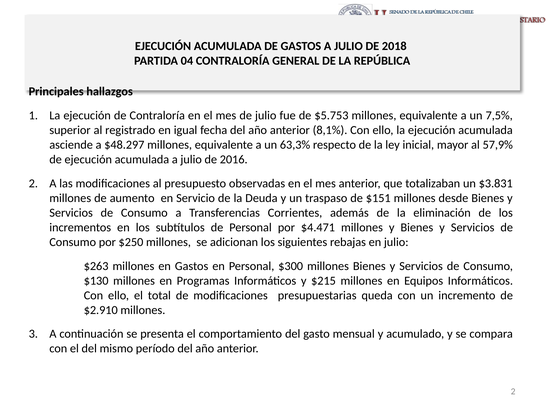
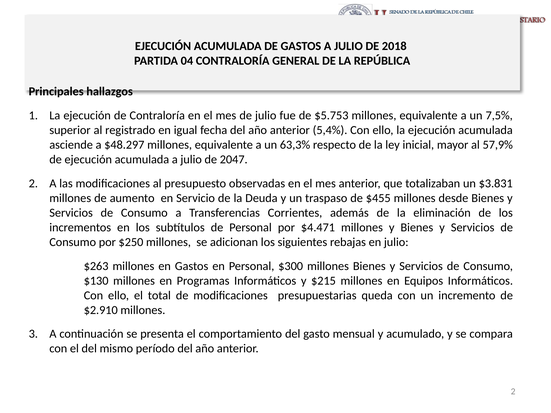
8,1%: 8,1% -> 5,4% (330, 130)
2016: 2016 -> 2047 (234, 160)
$151: $151 -> $455 (378, 198)
